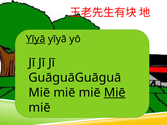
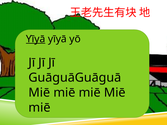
Miē underline: present -> none (115, 93)
